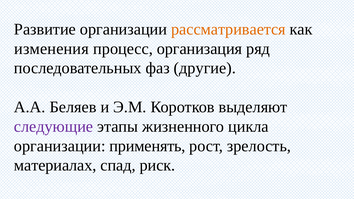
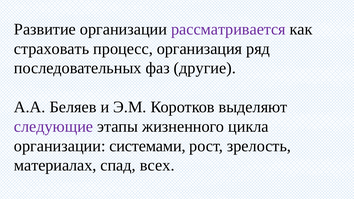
рассматривается colour: orange -> purple (228, 29)
изменения: изменения -> страховать (52, 49)
применять: применять -> системами (147, 146)
риск: риск -> всех (157, 165)
